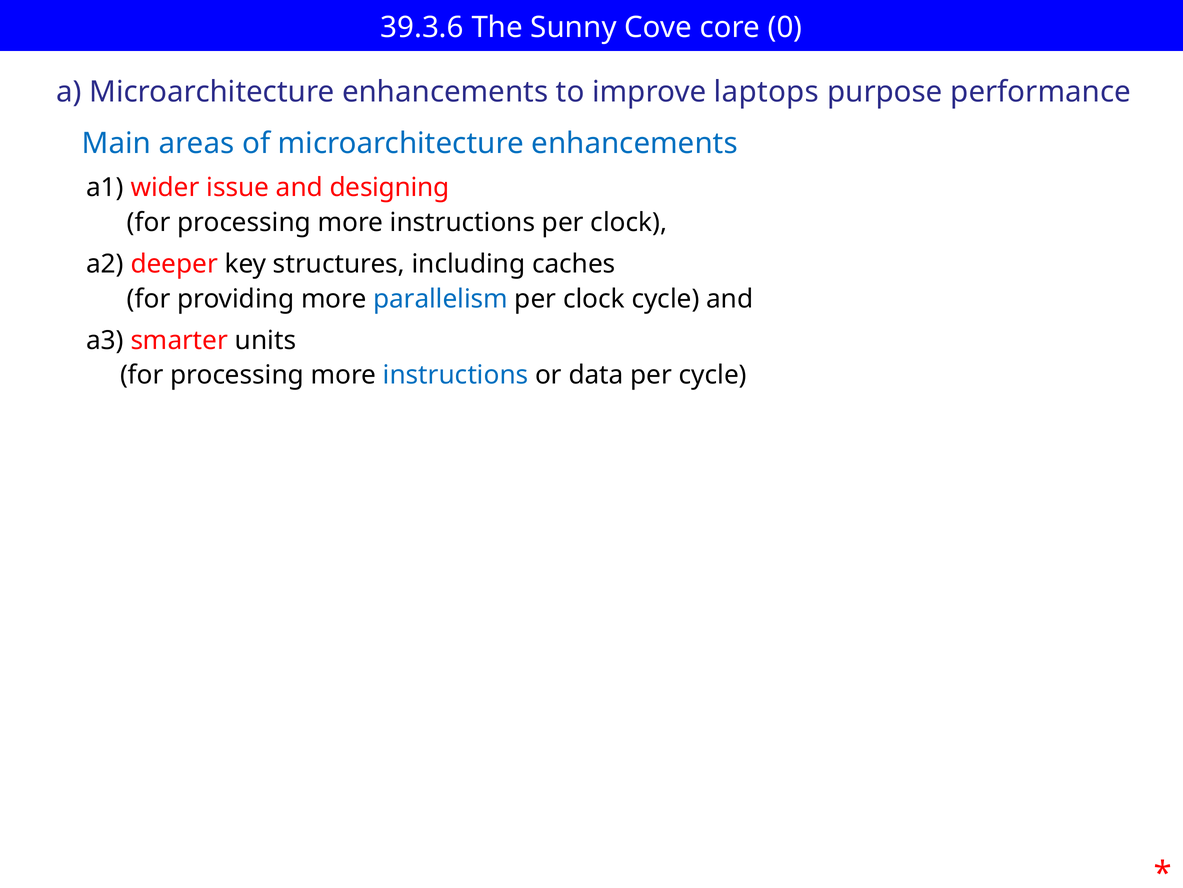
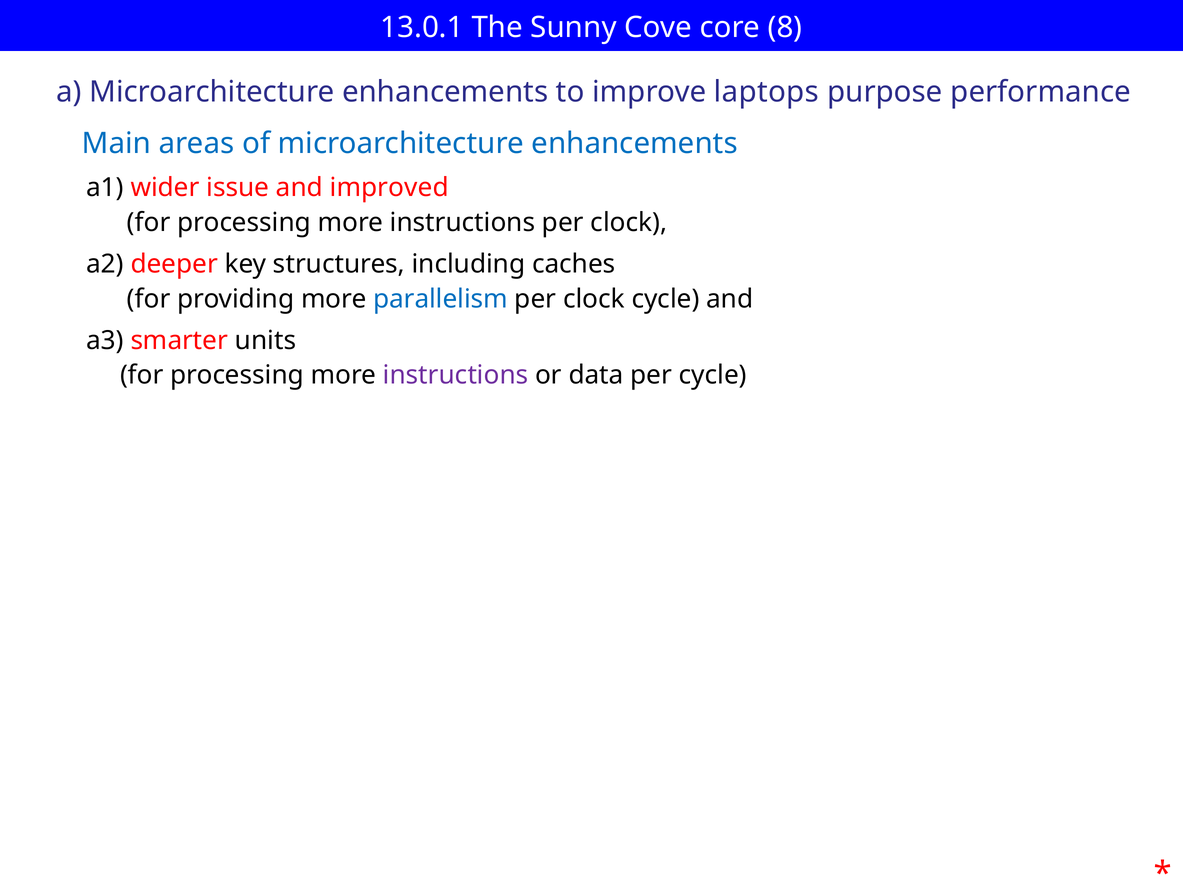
39.3.6: 39.3.6 -> 13.0.1 (422, 27)
0: 0 -> 8 (785, 27)
designing: designing -> improved (389, 188)
instructions colour: blue -> purple (456, 375)
